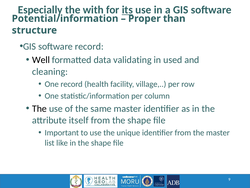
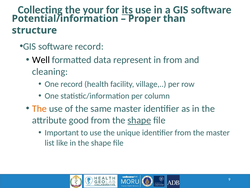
Especially: Especially -> Collecting (40, 10)
with: with -> your (93, 10)
validating: validating -> represent (132, 60)
in used: used -> from (173, 60)
The colour: black -> orange (40, 108)
itself: itself -> good (79, 120)
shape underline: none -> present (139, 120)
